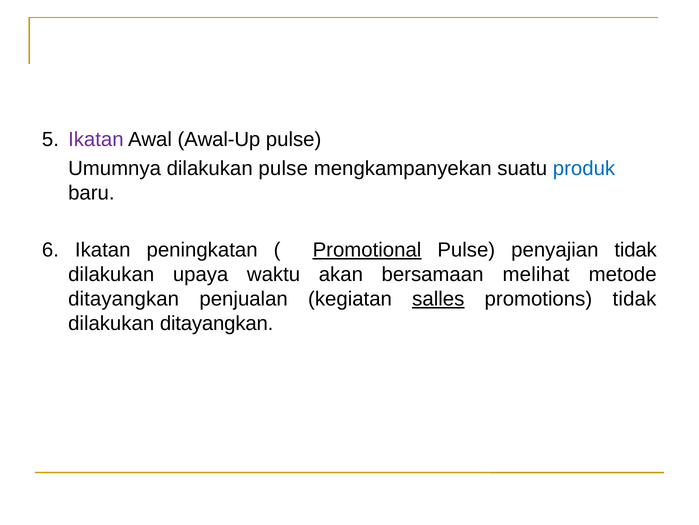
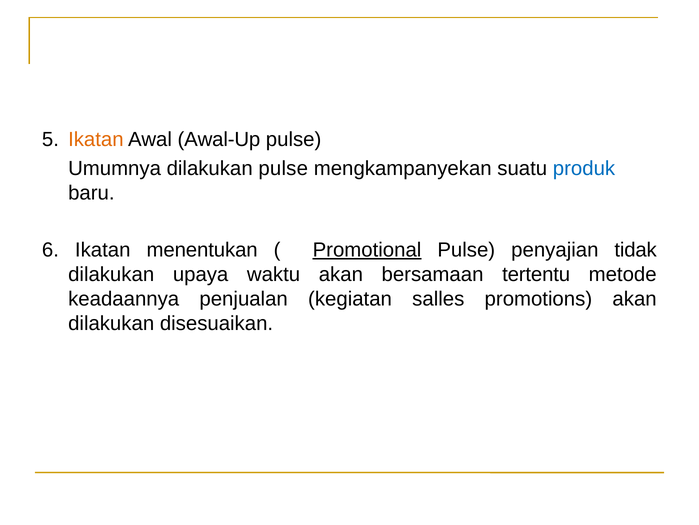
Ikatan colour: purple -> orange (96, 139)
peningkatan: peningkatan -> menentukan (202, 250)
melihat: melihat -> tertentu (536, 274)
ditayangkan: ditayangkan -> keadaannya (124, 298)
salles underline: present -> none (438, 298)
promotions tidak: tidak -> akan (635, 298)
dilakukan ditayangkan: ditayangkan -> disesuaikan (217, 323)
